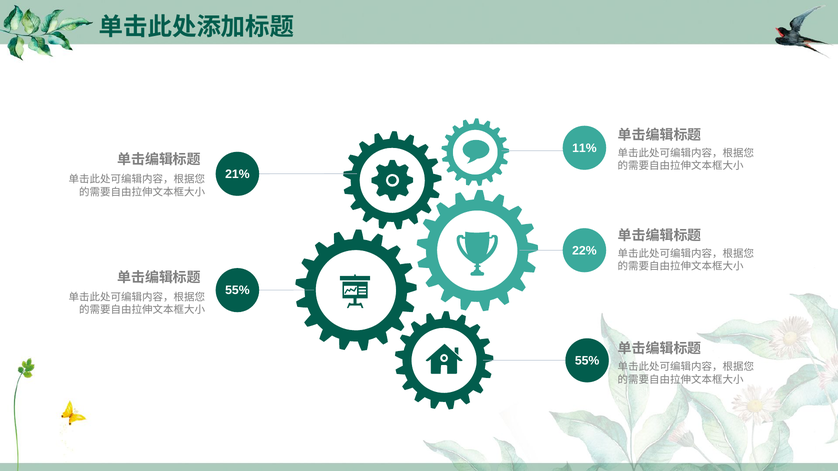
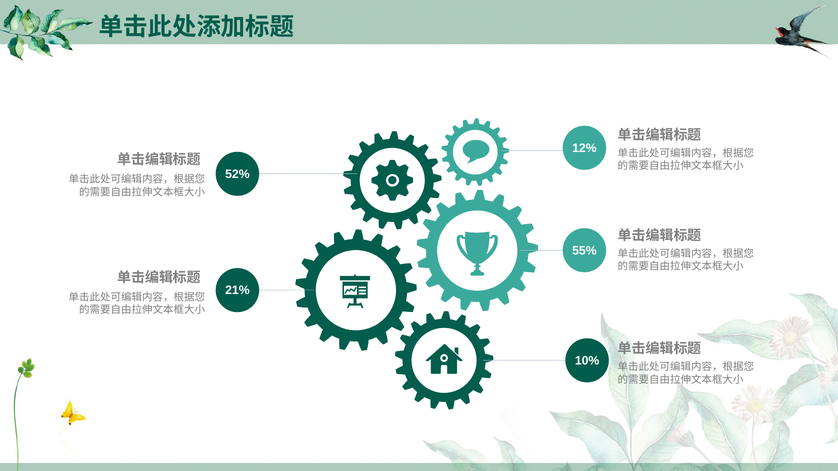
11%: 11% -> 12% (584, 148)
21%: 21% -> 52% (237, 174)
22%: 22% -> 55% (584, 251)
55%: 55% -> 21% (237, 291)
55%: 55% -> 10% (587, 361)
